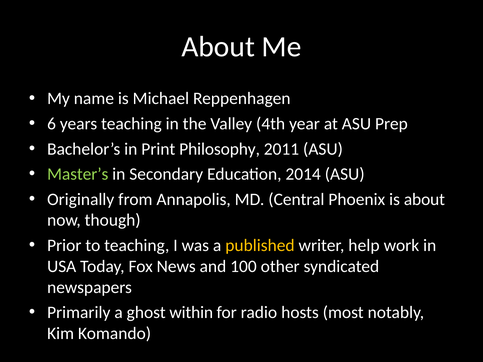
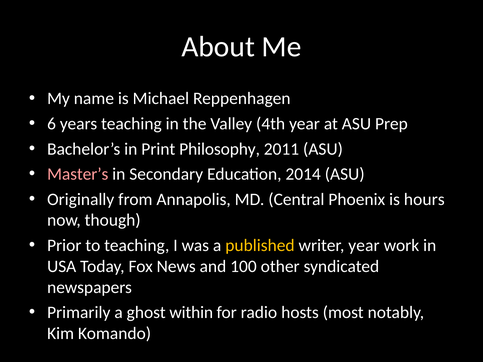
Master’s colour: light green -> pink (78, 174)
is about: about -> hours (424, 199)
writer help: help -> year (364, 246)
